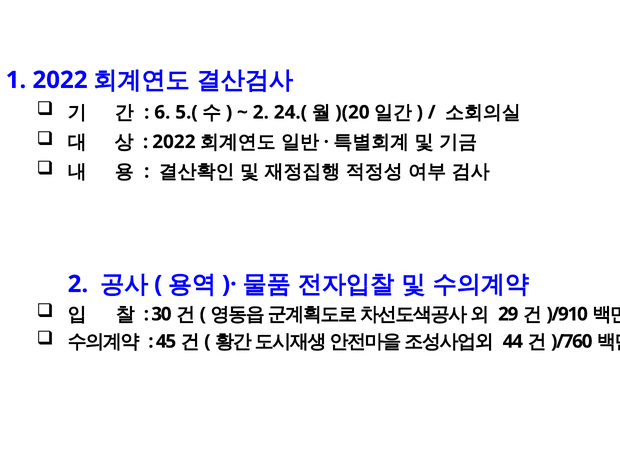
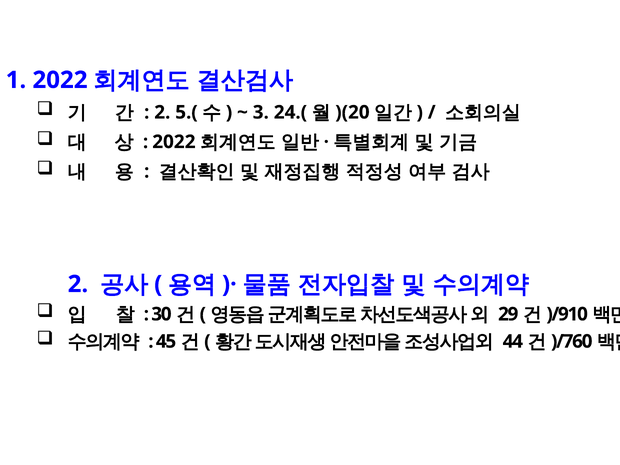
6: 6 -> 2 (162, 112)
2: 2 -> 3 (261, 112)
